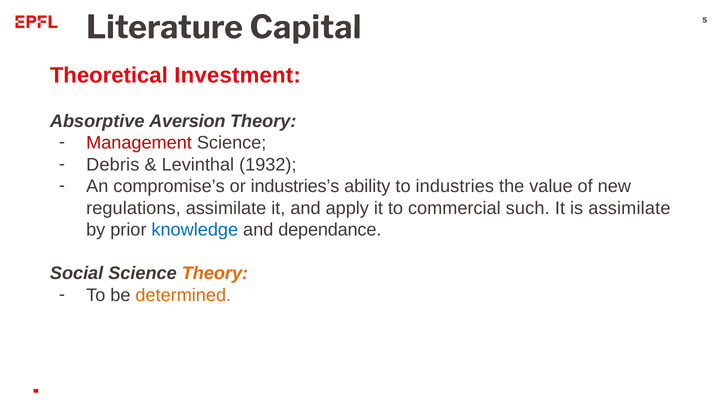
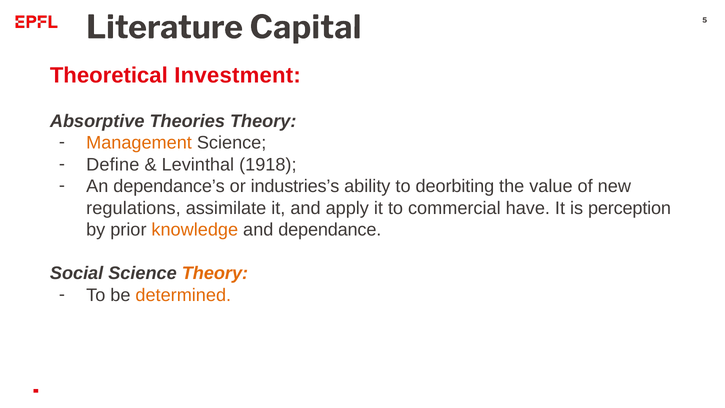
Aversion: Aversion -> Theories (187, 121)
Management colour: red -> orange (139, 143)
Debris: Debris -> Define (113, 165)
1932: 1932 -> 1918 (268, 165)
compromise’s: compromise’s -> dependance’s (169, 186)
industries: industries -> deorbiting (455, 186)
such: such -> have (528, 208)
is assimilate: assimilate -> perception (630, 208)
knowledge colour: blue -> orange (195, 230)
